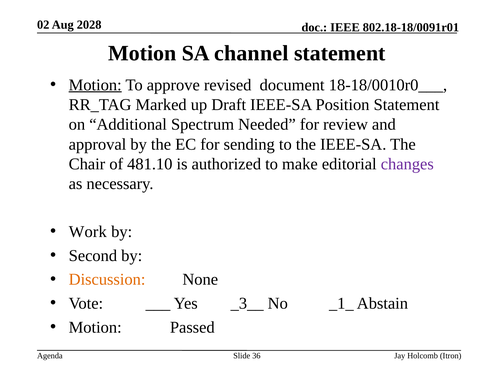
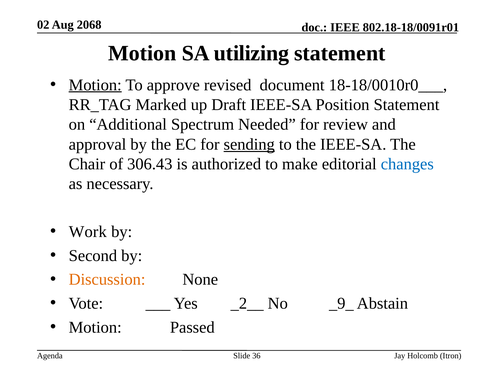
2028: 2028 -> 2068 (89, 25)
channel: channel -> utilizing (251, 53)
sending underline: none -> present (249, 144)
481.10: 481.10 -> 306.43 (150, 164)
changes colour: purple -> blue (407, 164)
_3__: _3__ -> _2__ (247, 303)
_1_: _1_ -> _9_ (341, 303)
